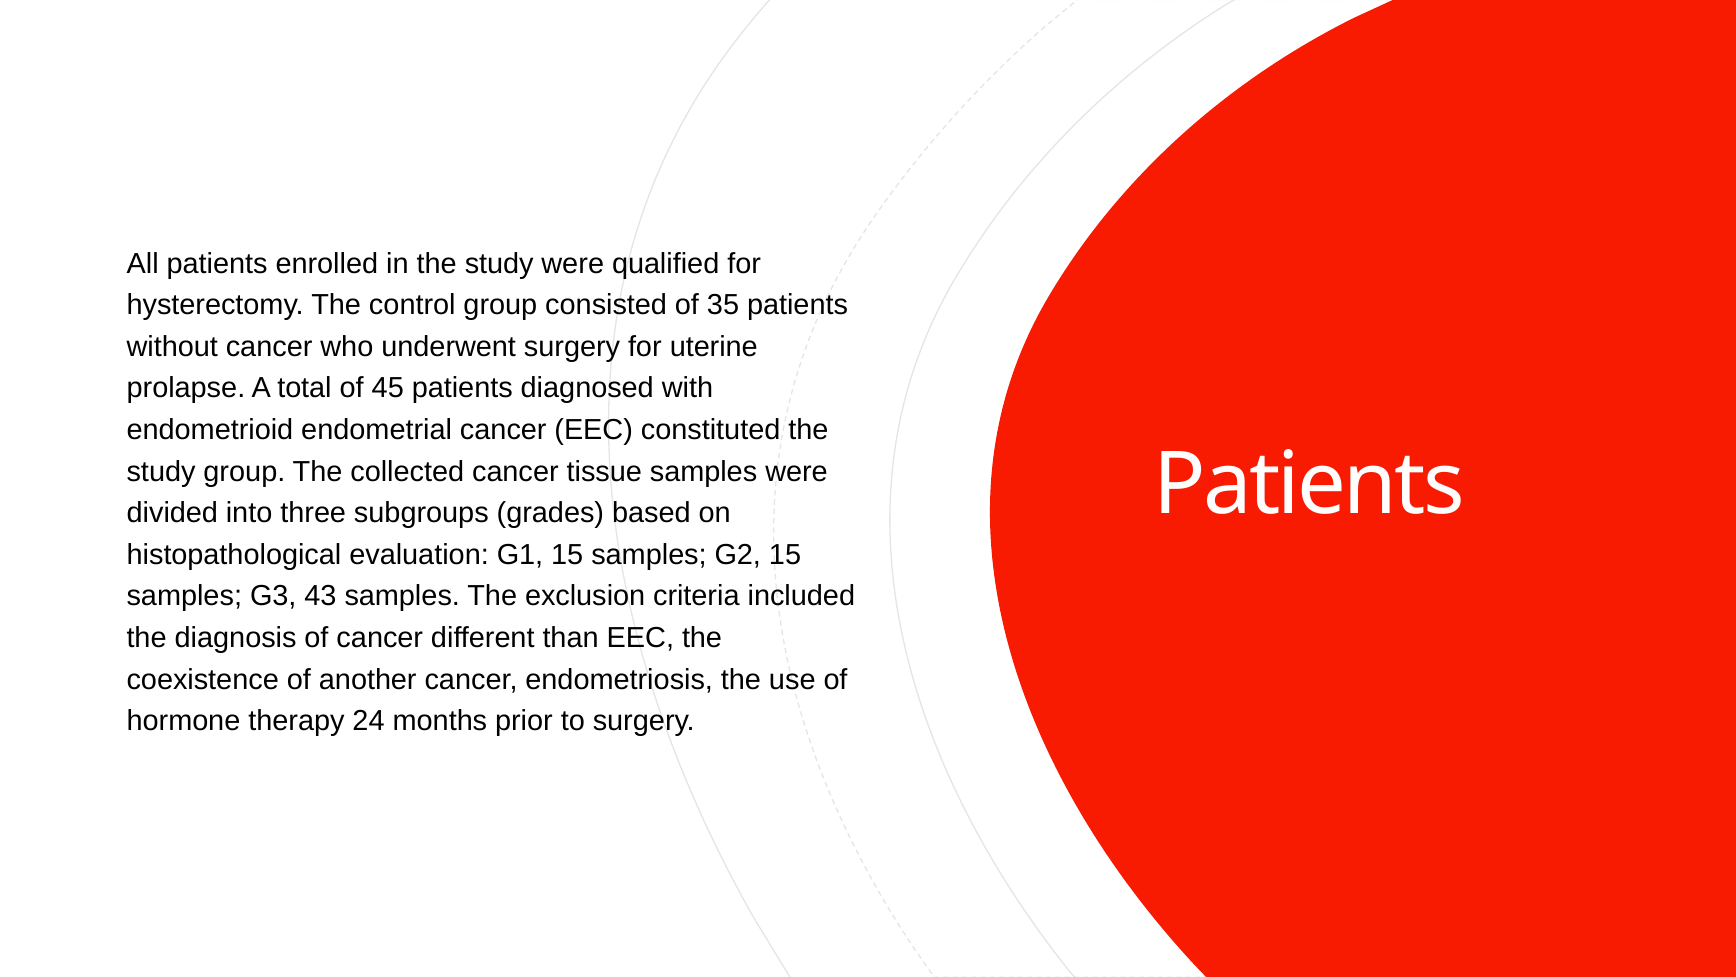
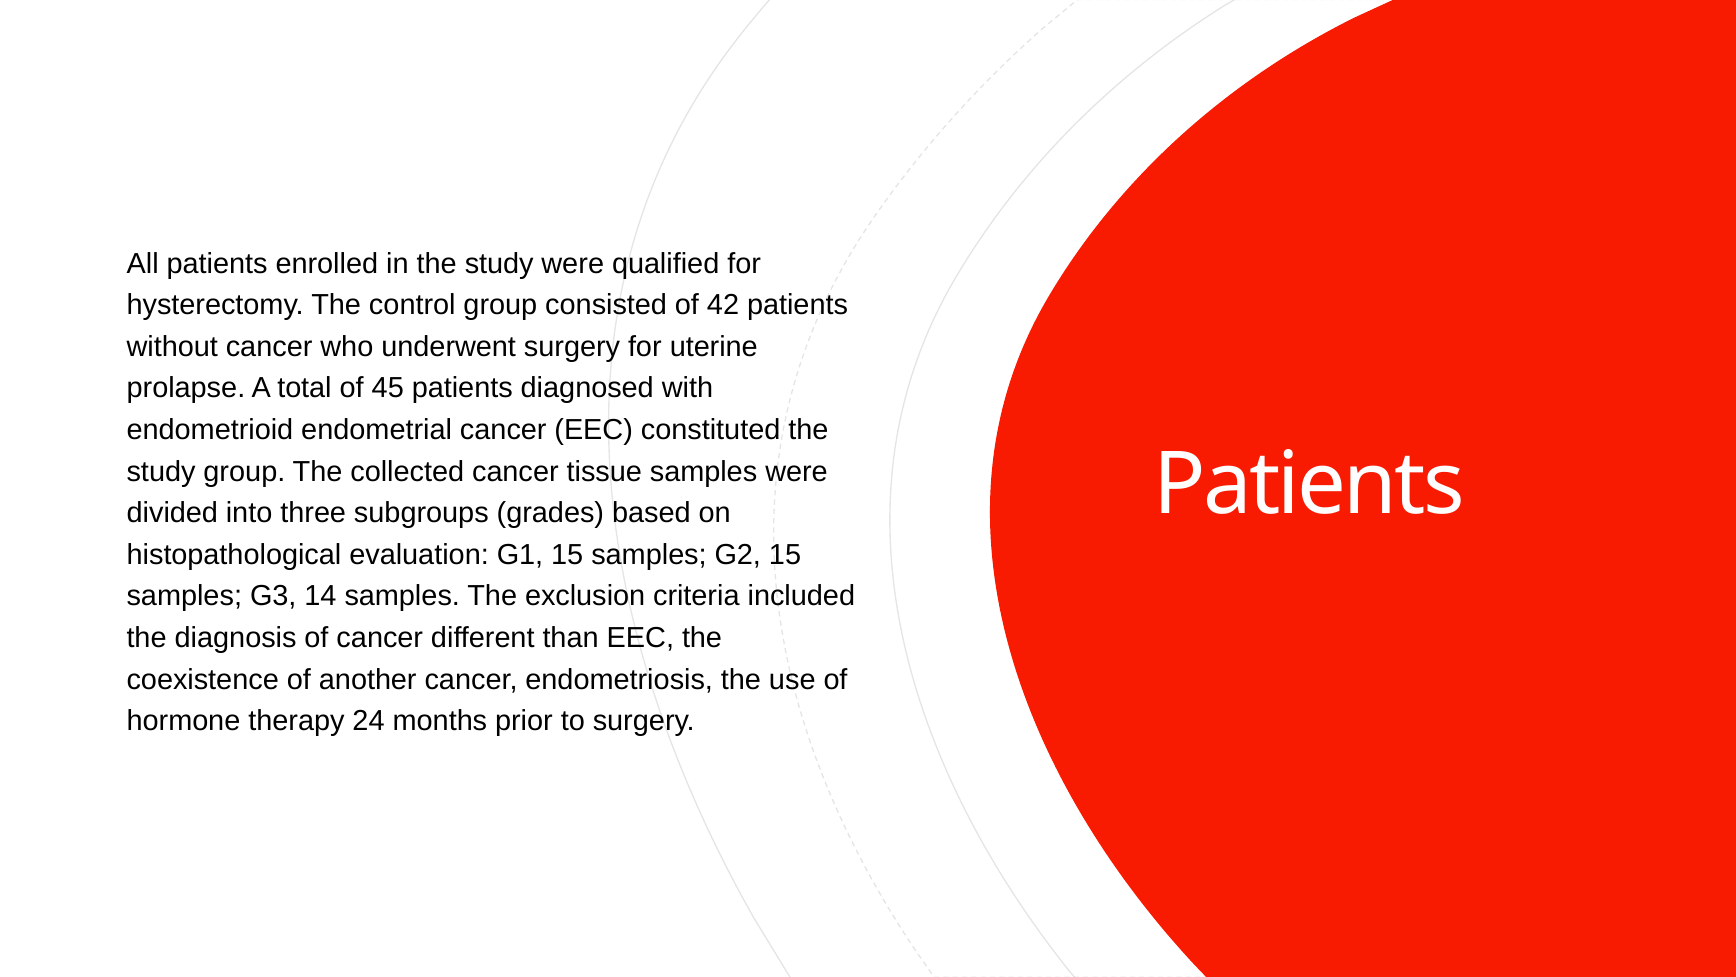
35: 35 -> 42 (723, 305)
43: 43 -> 14 (320, 596)
